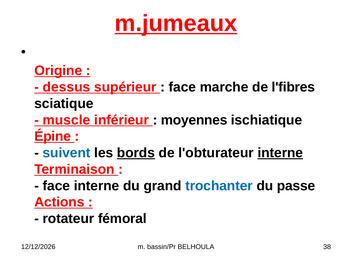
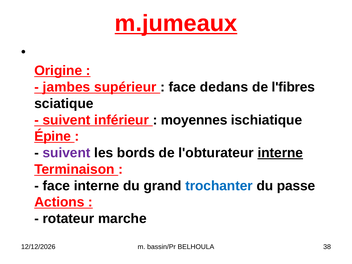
dessus: dessus -> jambes (66, 87)
marche: marche -> dedans (224, 87)
muscle: muscle -> suivent (67, 120)
suivent colour: blue -> purple (67, 153)
bords underline: present -> none (136, 153)
fémoral: fémoral -> marche (122, 219)
